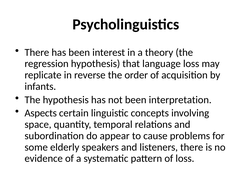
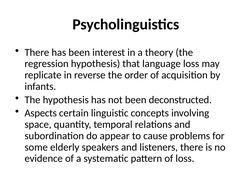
interpretation: interpretation -> deconstructed (180, 100)
